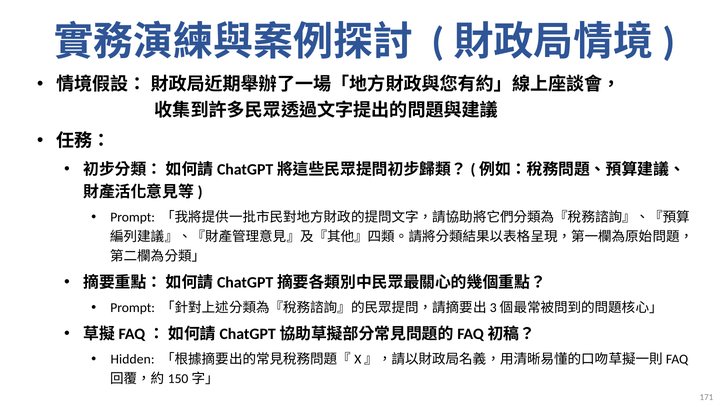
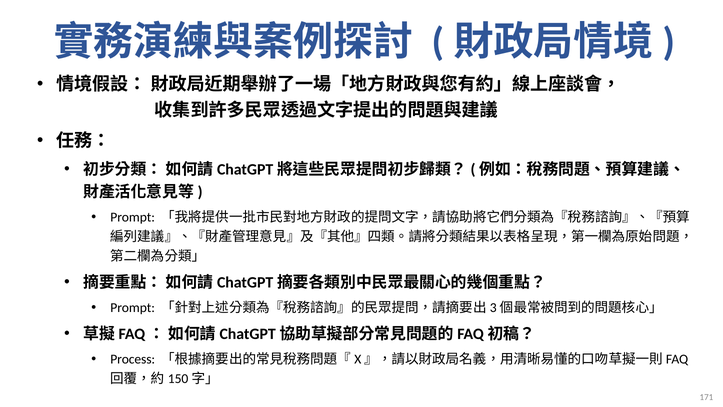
Hidden: Hidden -> Process (133, 359)
